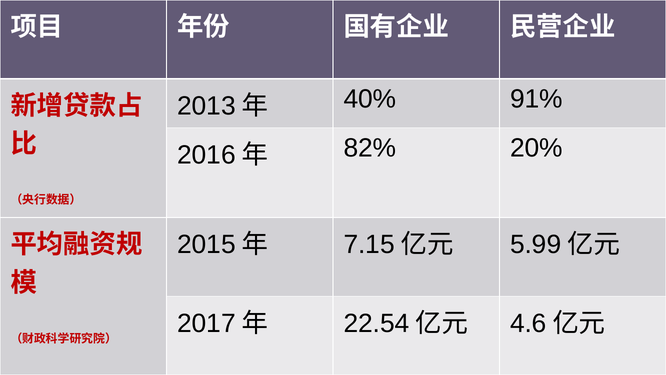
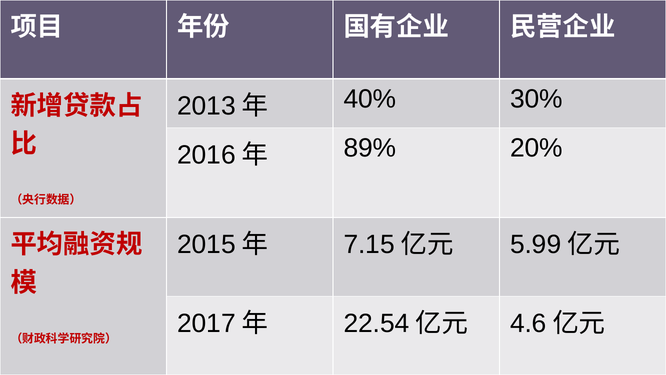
91%: 91% -> 30% (536, 99)
82%: 82% -> 89% (370, 148)
